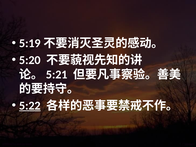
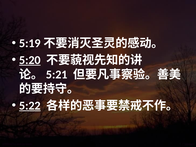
5:20 underline: none -> present (30, 60)
